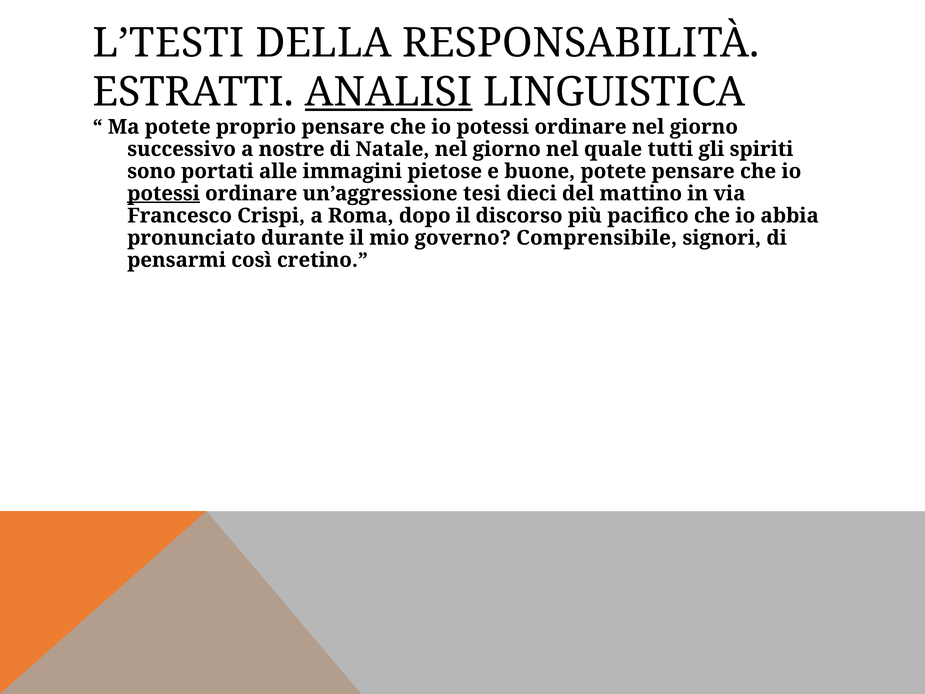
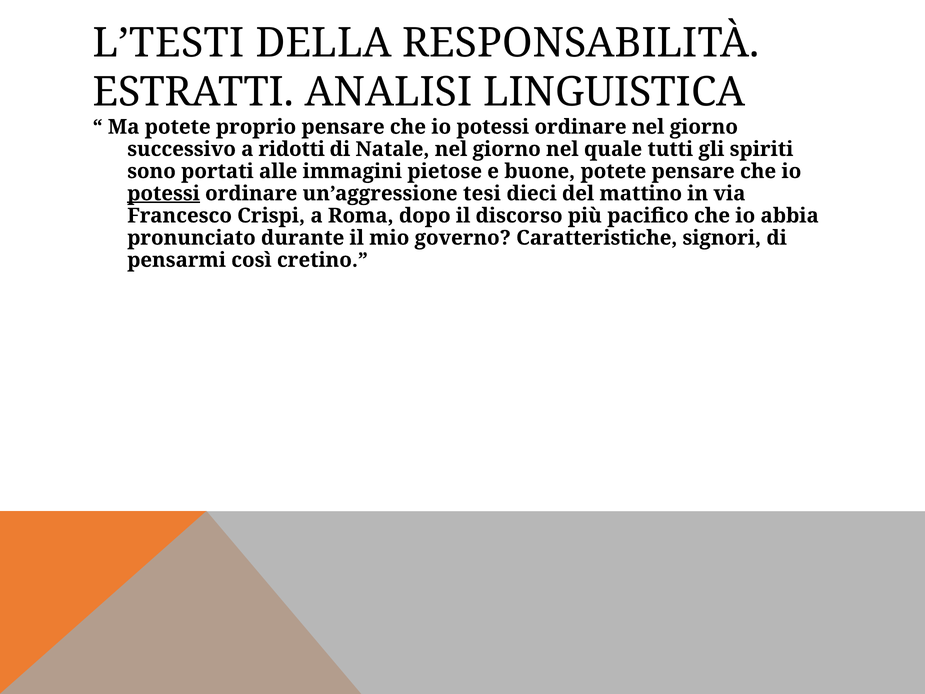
ANALISI underline: present -> none (389, 92)
nostre: nostre -> ridotti (292, 149)
Comprensibile: Comprensibile -> Caratteristiche (597, 238)
